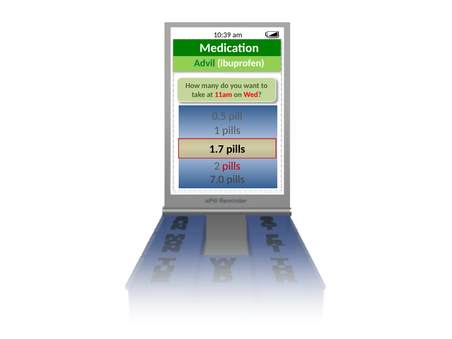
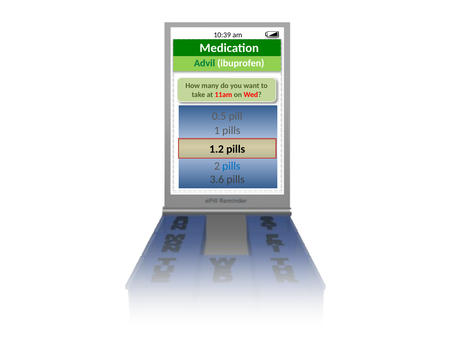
1.7: 1.7 -> 1.2 (217, 149)
pills colour: red -> blue (231, 166)
7.0: 7.0 -> 3.6 (217, 179)
